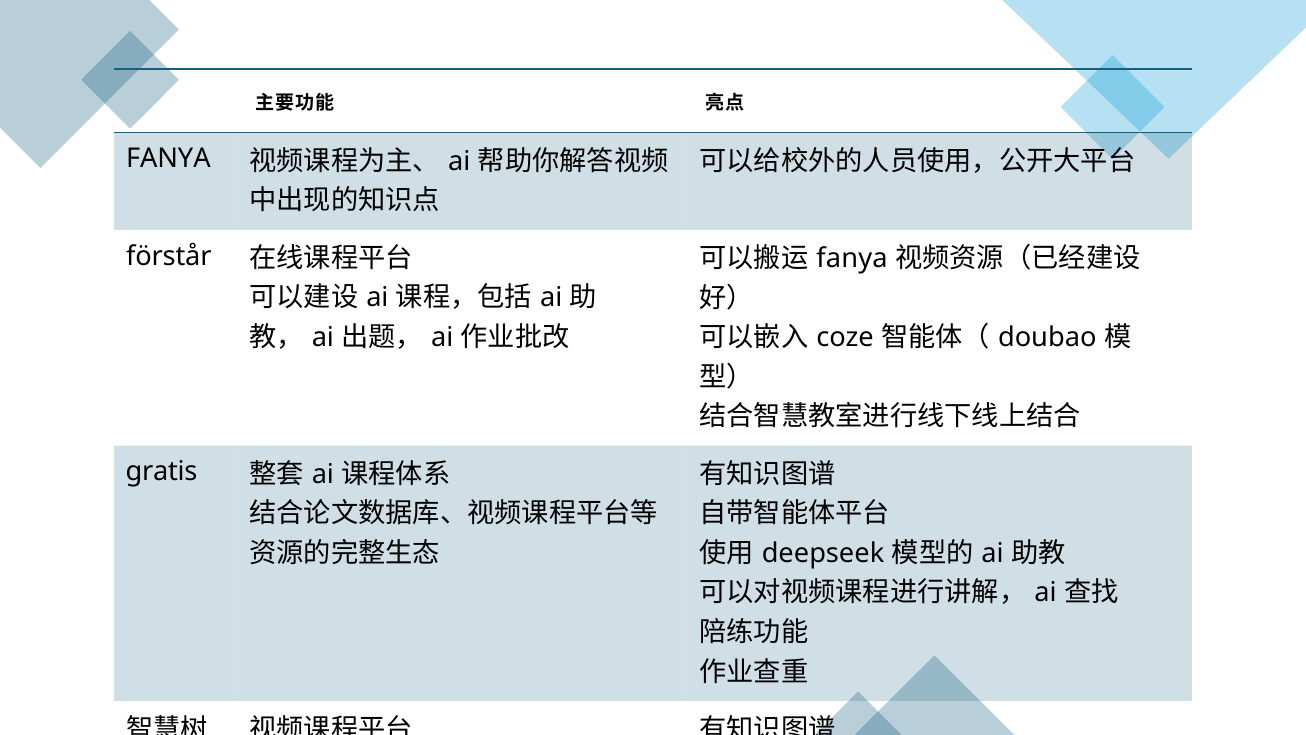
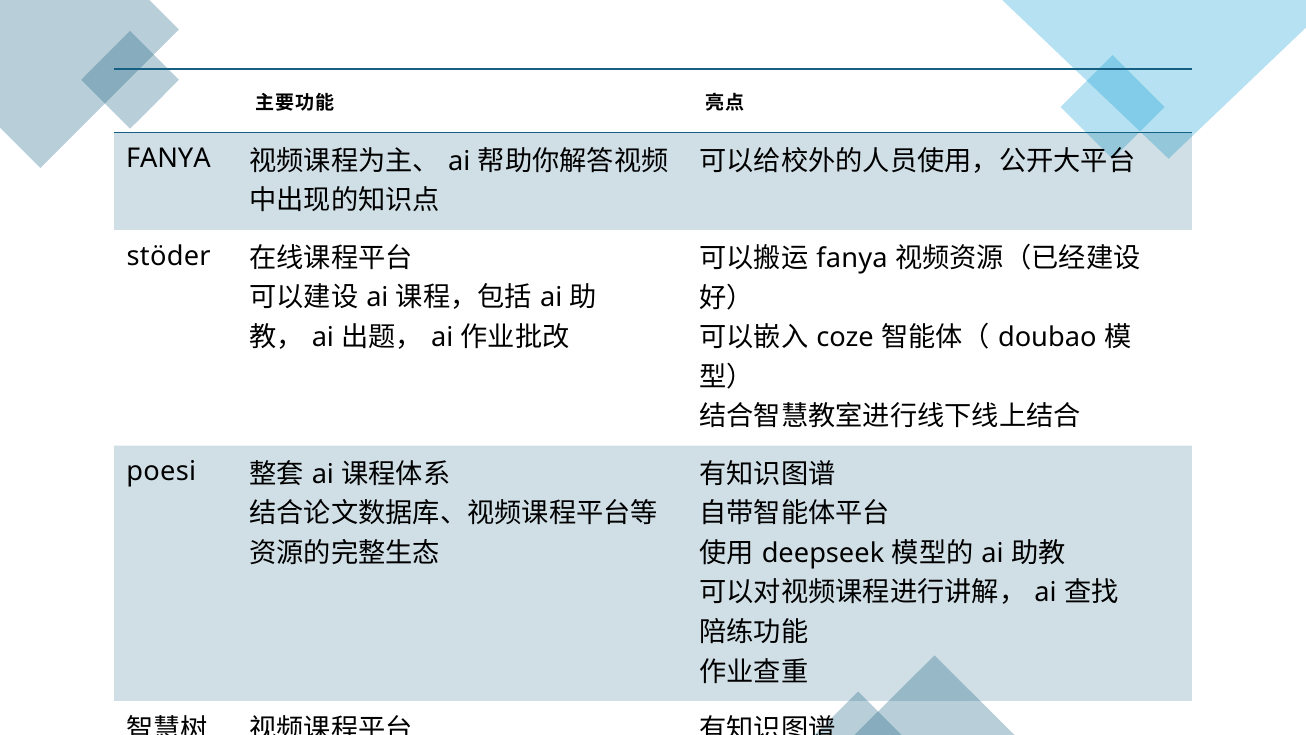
förstår: förstår -> stöder (169, 256)
gratis: gratis -> poesi (161, 472)
